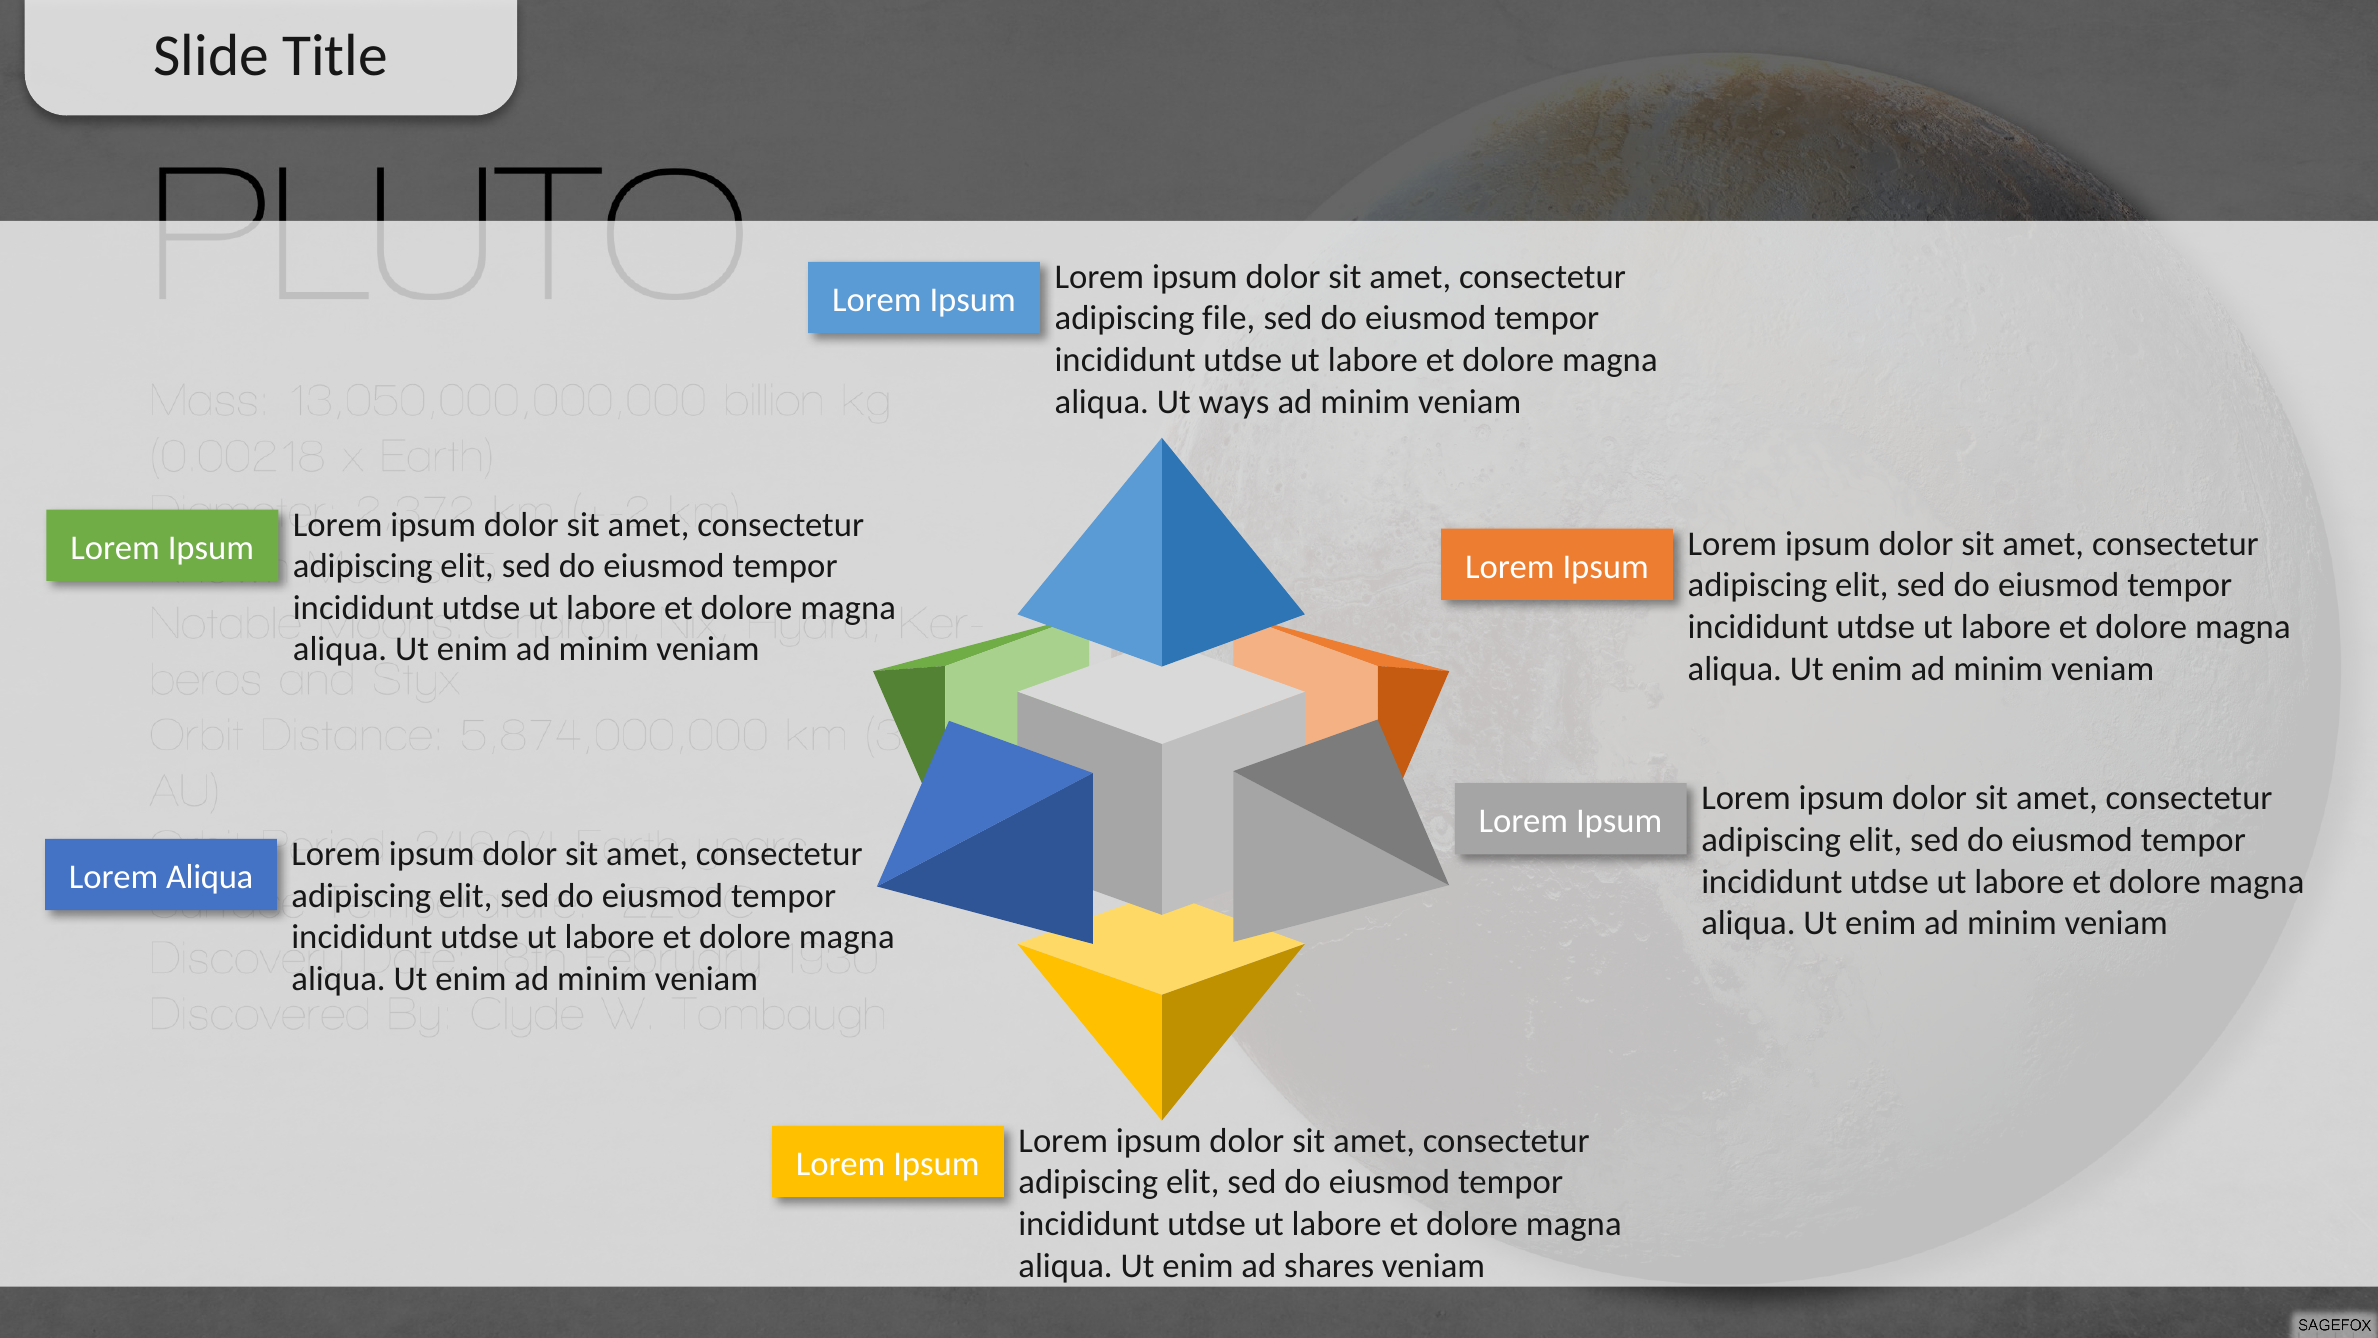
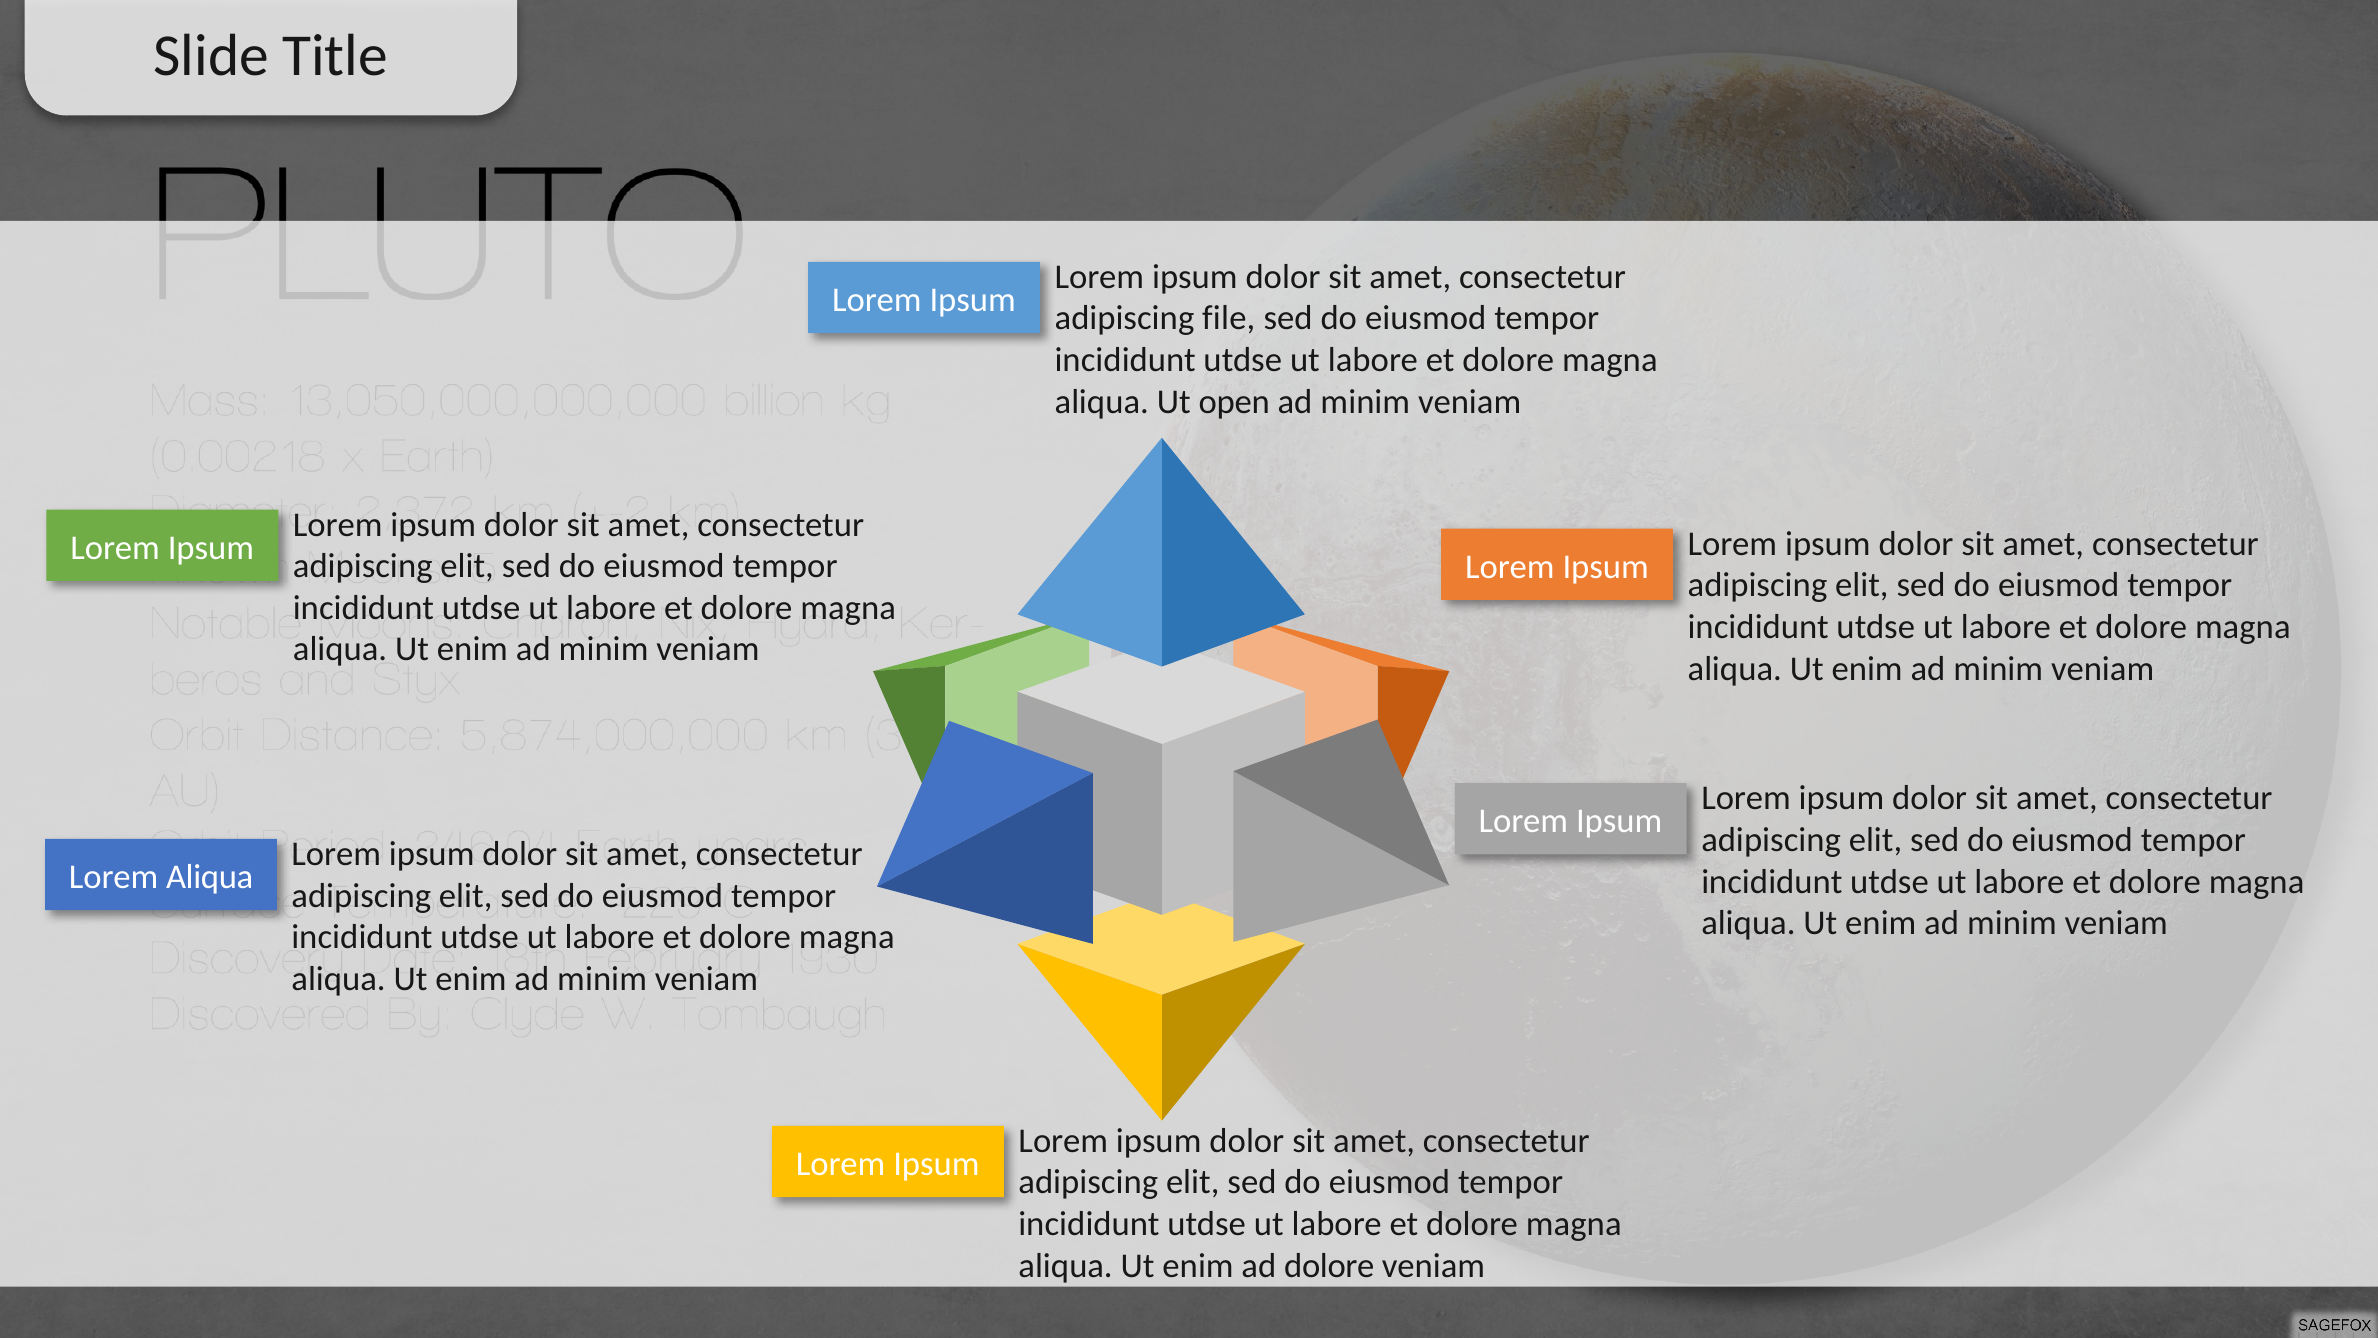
ways: ways -> open (1234, 402)
ad shares: shares -> dolore (1329, 1265)
